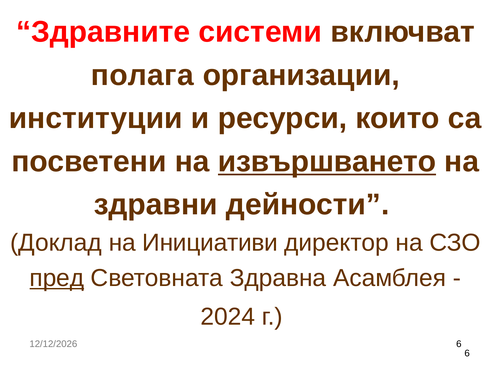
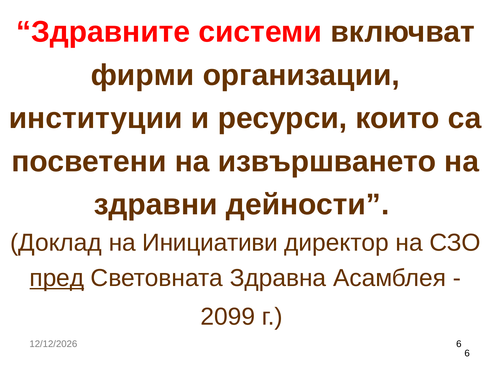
полага: полага -> фирми (143, 75)
извършването underline: present -> none (327, 162)
2024: 2024 -> 2099 (228, 317)
